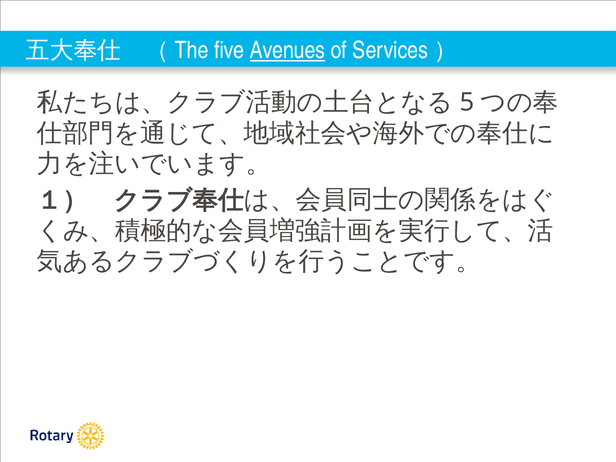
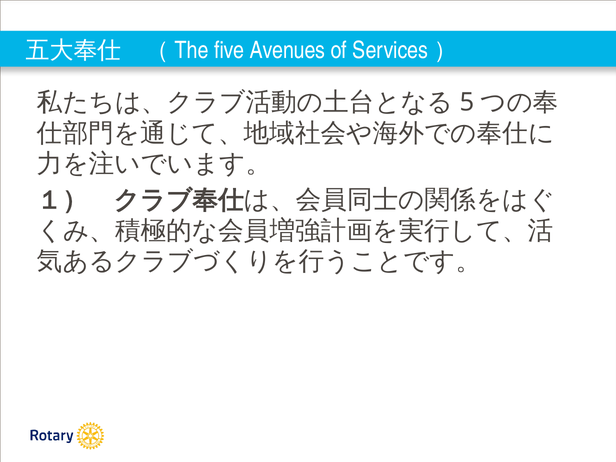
Avenues underline: present -> none (288, 50)
